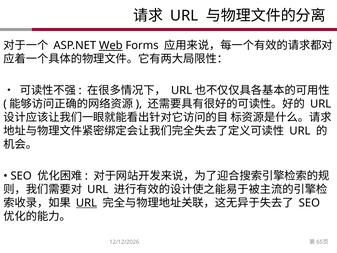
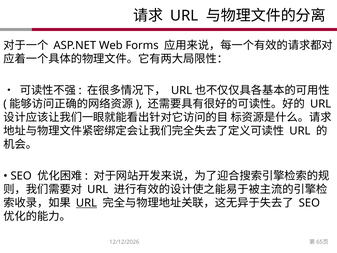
Web underline: present -> none (111, 45)
